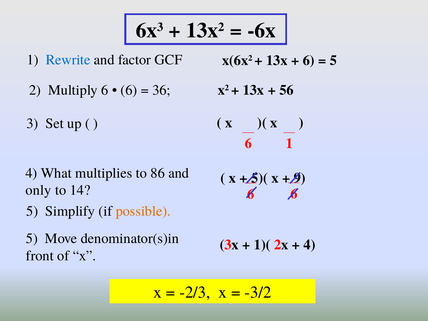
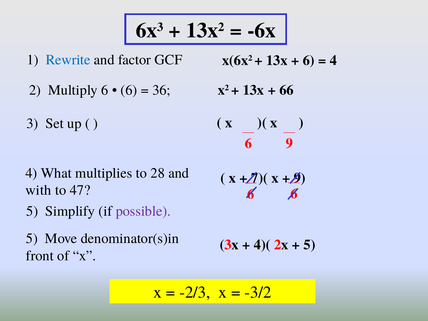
5: 5 -> 4 (333, 61)
56: 56 -> 66 (287, 90)
6 1: 1 -> 9 (289, 144)
86: 86 -> 28 (158, 173)
5)(: 5)( -> 7)( (260, 178)
only: only -> with (38, 190)
14: 14 -> 47 (80, 190)
possible colour: orange -> purple (143, 211)
1)(: 1)( -> 4)( (262, 245)
4: 4 -> 5 (310, 245)
